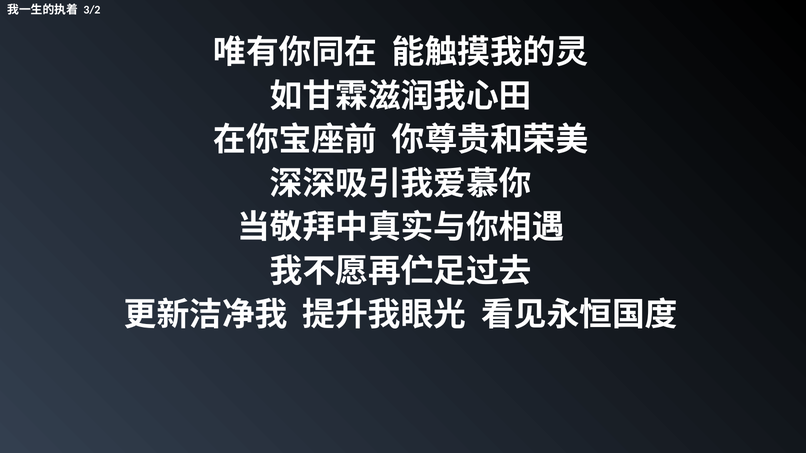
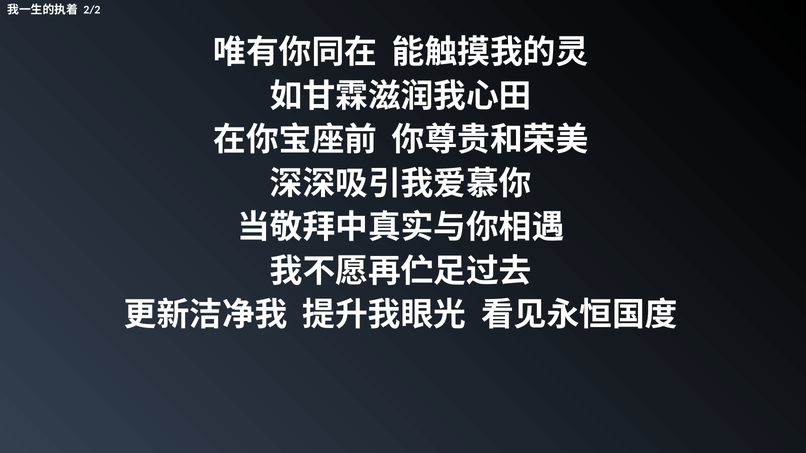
3/2: 3/2 -> 2/2 (92, 10)
